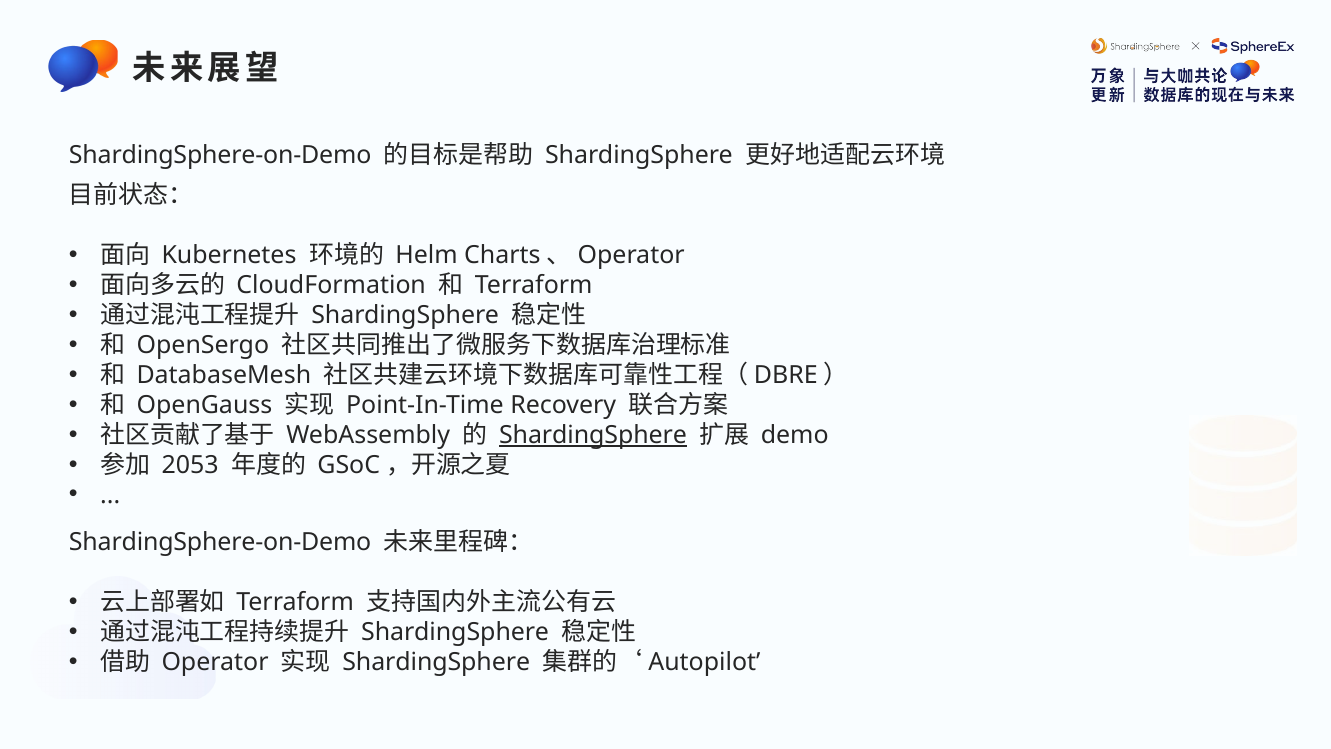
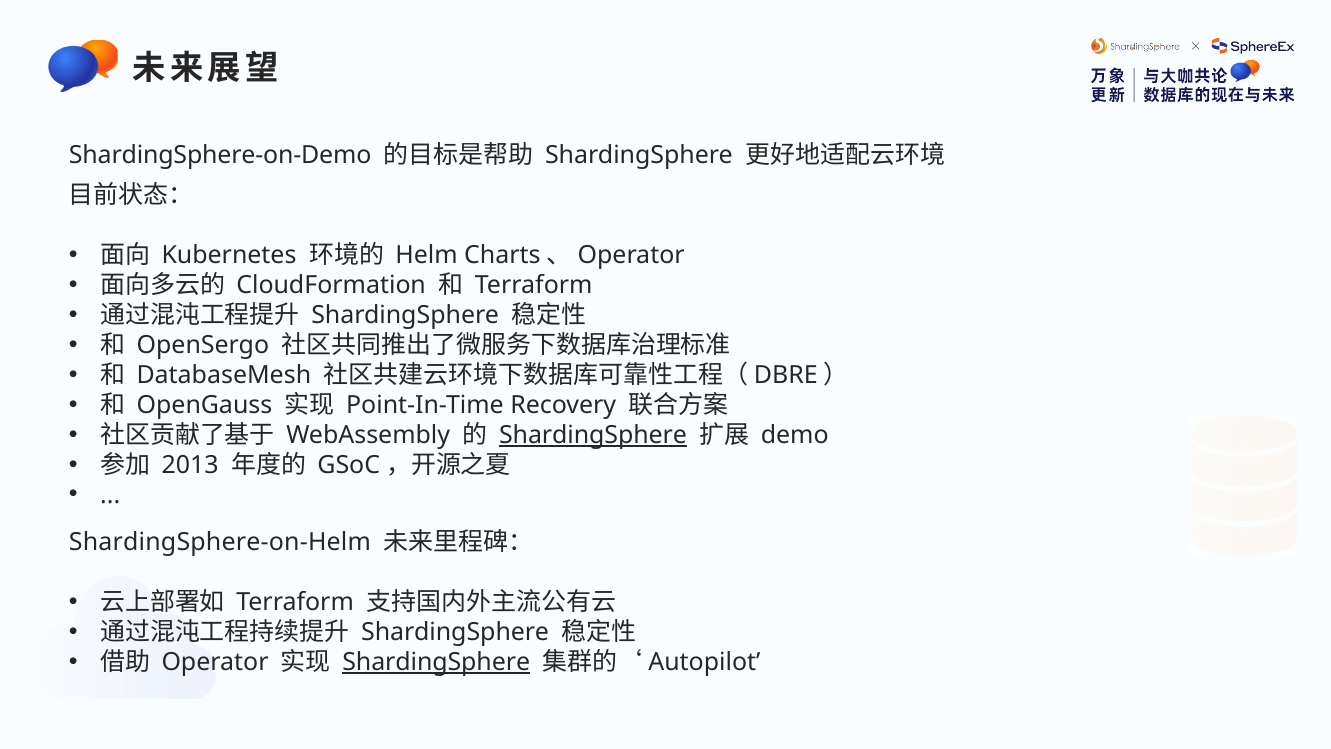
2053: 2053 -> 2013 (190, 465)
ShardingSphere-on-Demo: ShardingSphere-on-Demo -> ShardingSphere-on-Helm (220, 542)
ShardingSphere underline: none -> present (436, 662)
